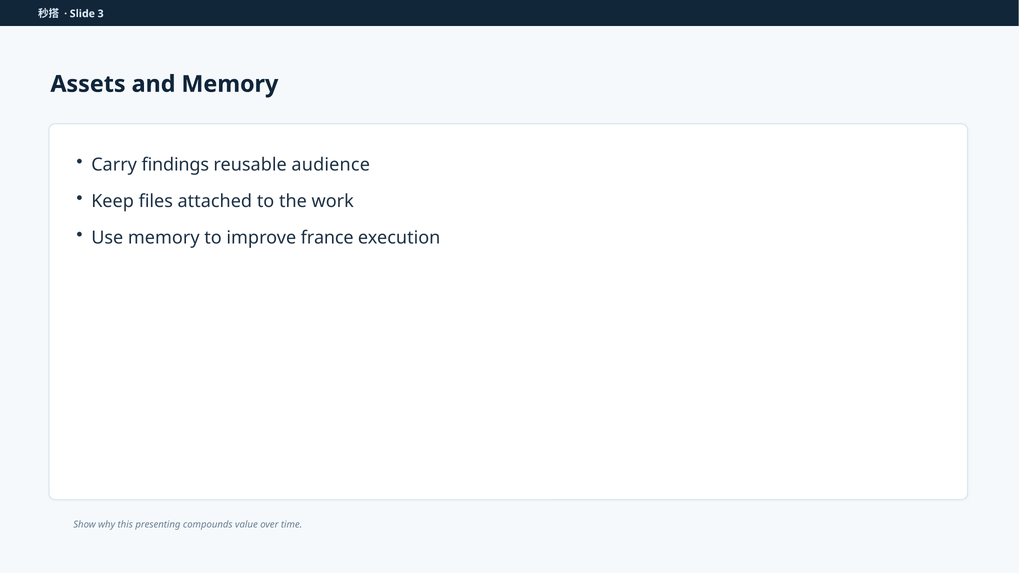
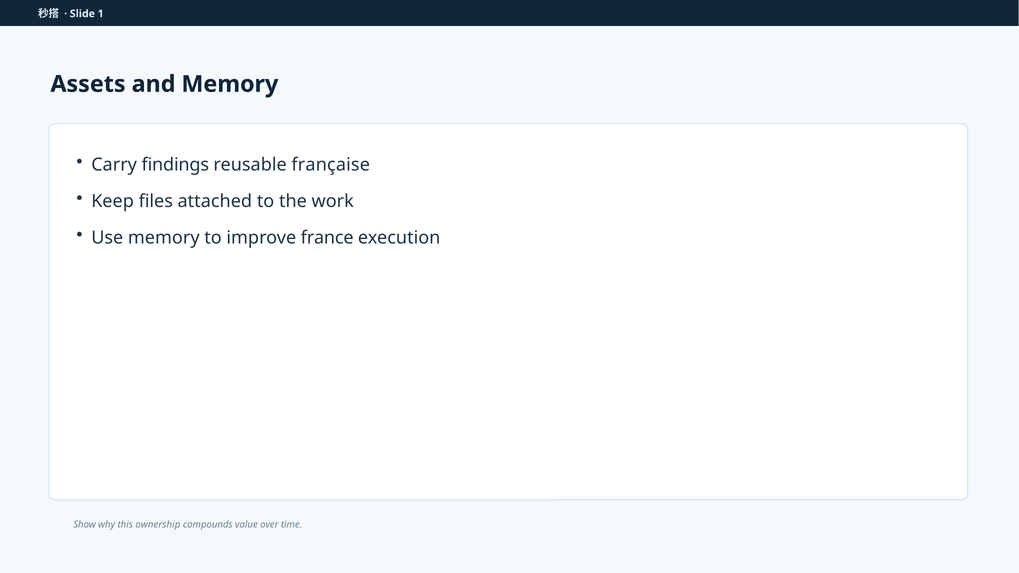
3: 3 -> 1 (101, 14)
audience: audience -> française (331, 165)
presenting: presenting -> ownership (158, 525)
